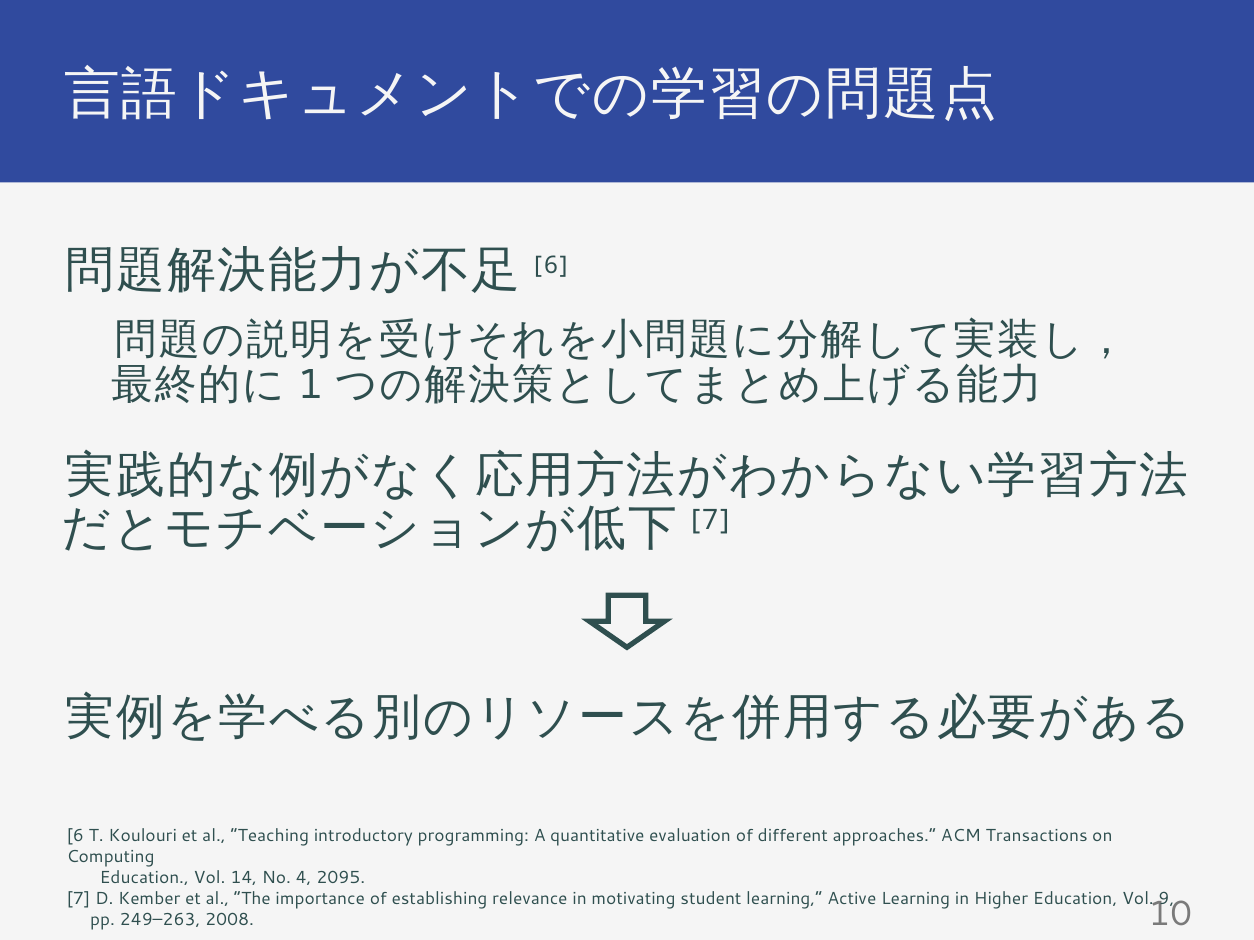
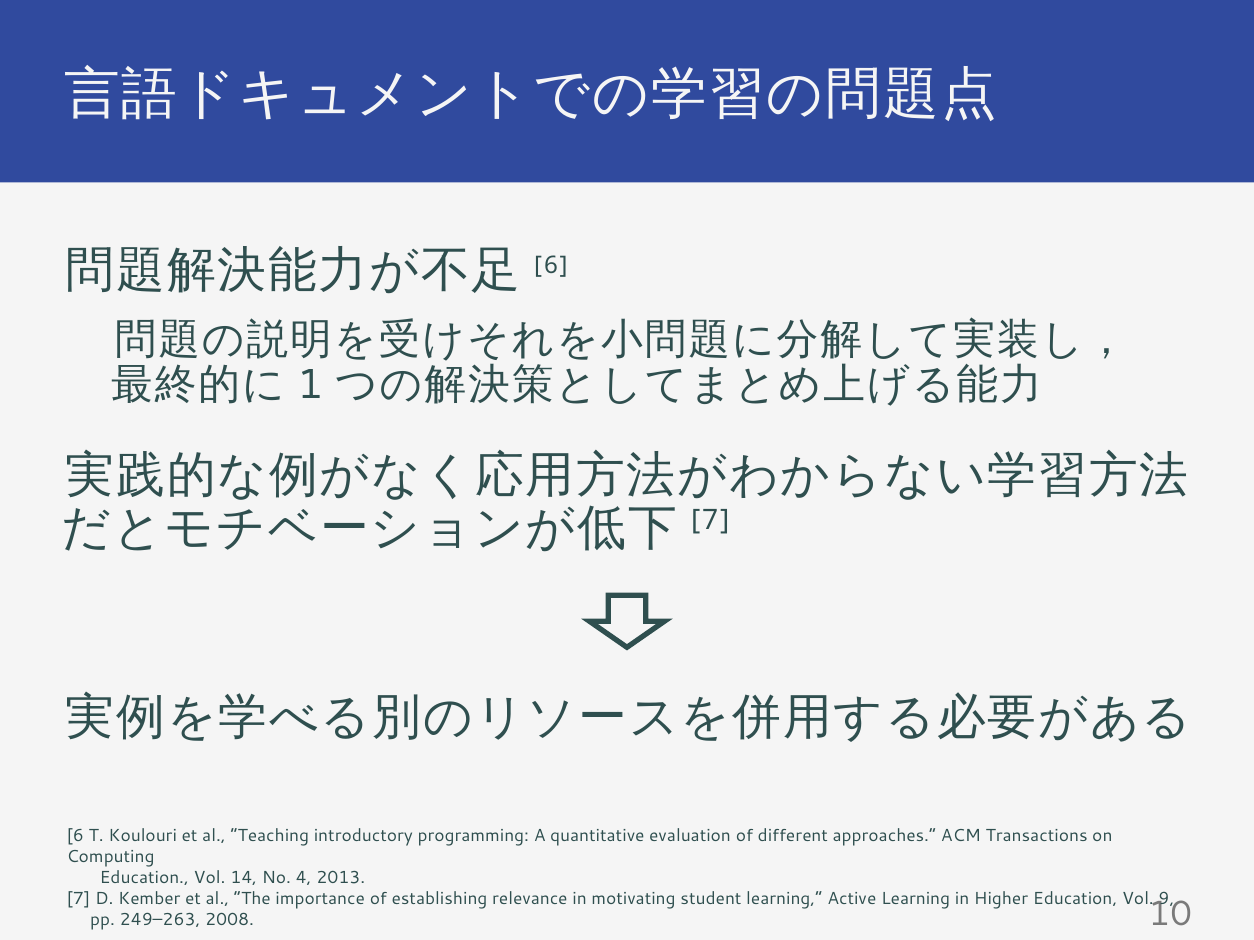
2095: 2095 -> 2013 (341, 878)
